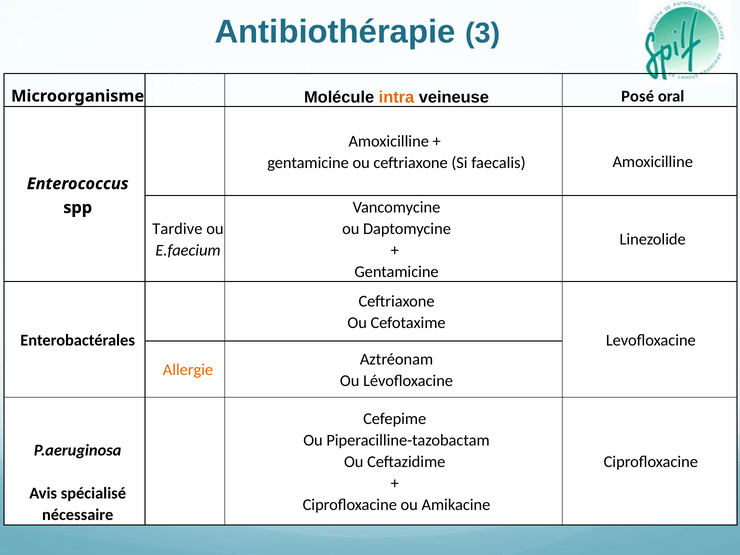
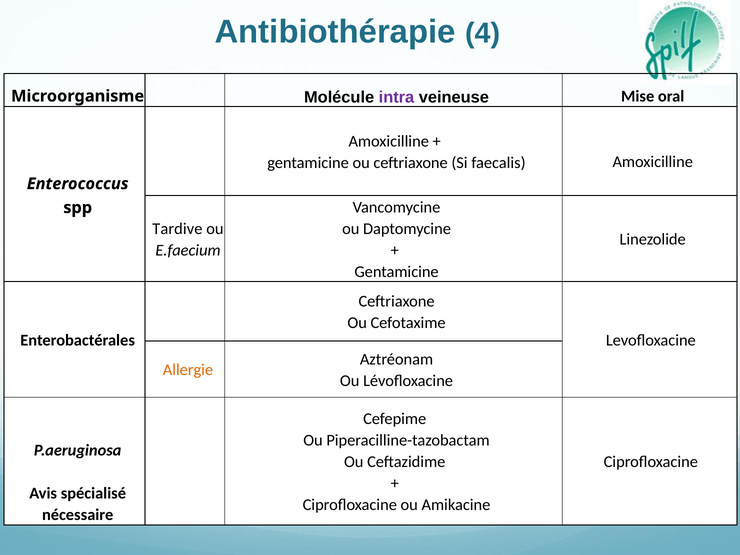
3: 3 -> 4 (483, 33)
intra colour: orange -> purple (396, 97)
Posé: Posé -> Mise (638, 97)
